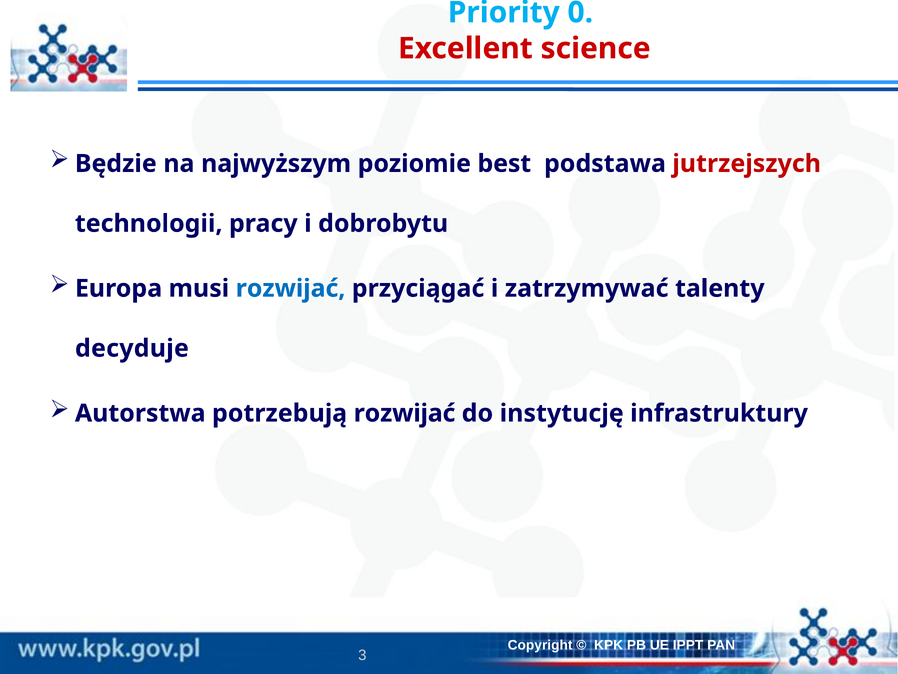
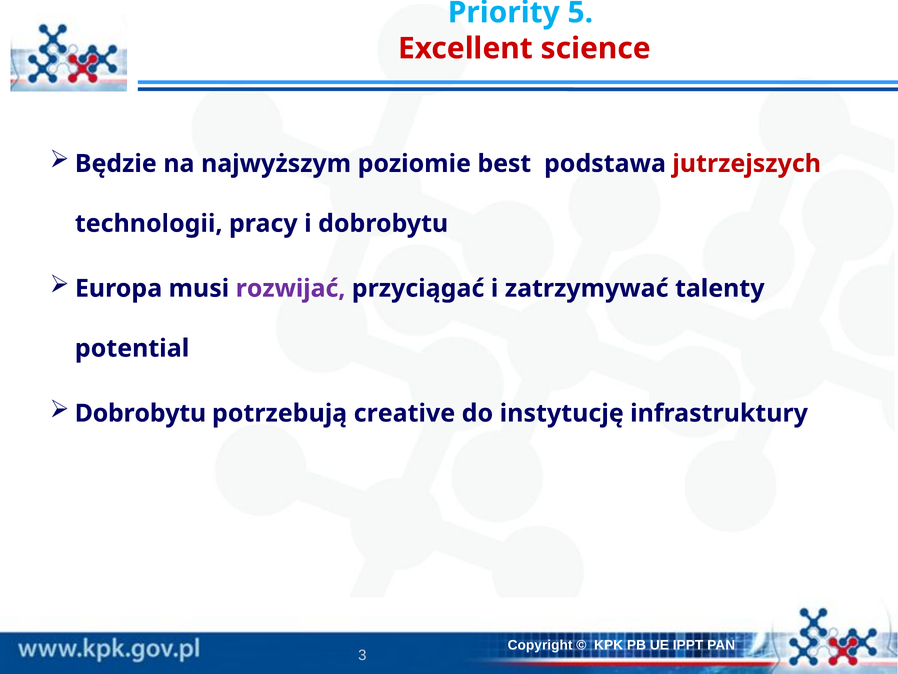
0: 0 -> 5 (580, 12)
rozwijać colour: blue -> purple (291, 288)
decyduje: decyduje -> potential (132, 348)
Autorstwa: Autorstwa -> Dobrobytu (140, 413)
potrzebują rozwijać: rozwijać -> creative (404, 413)
